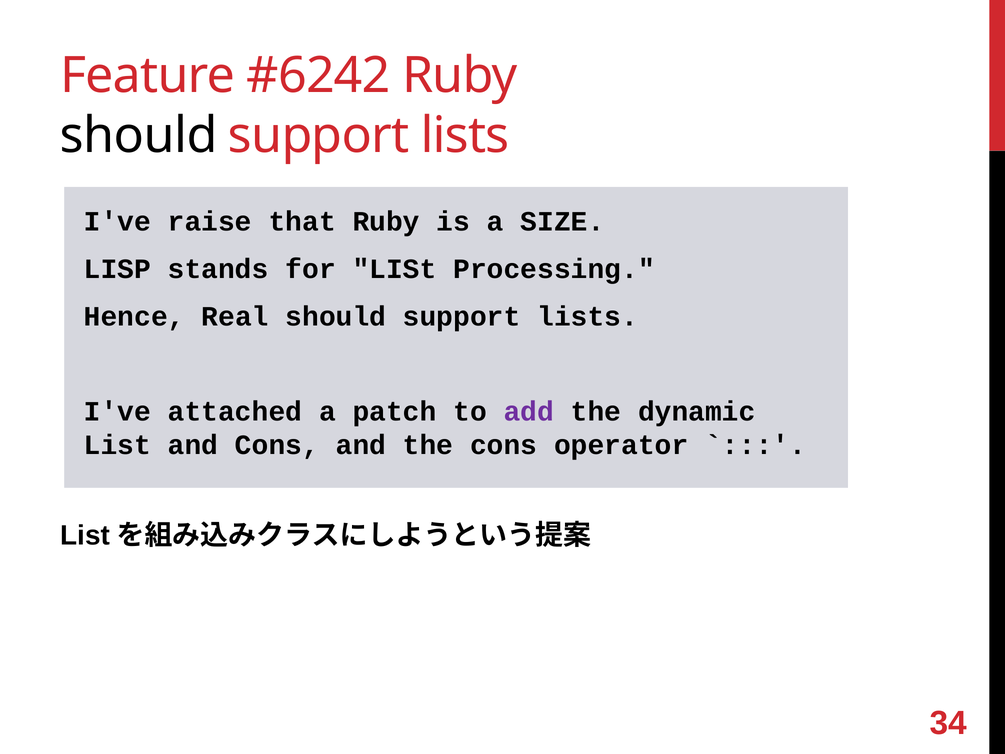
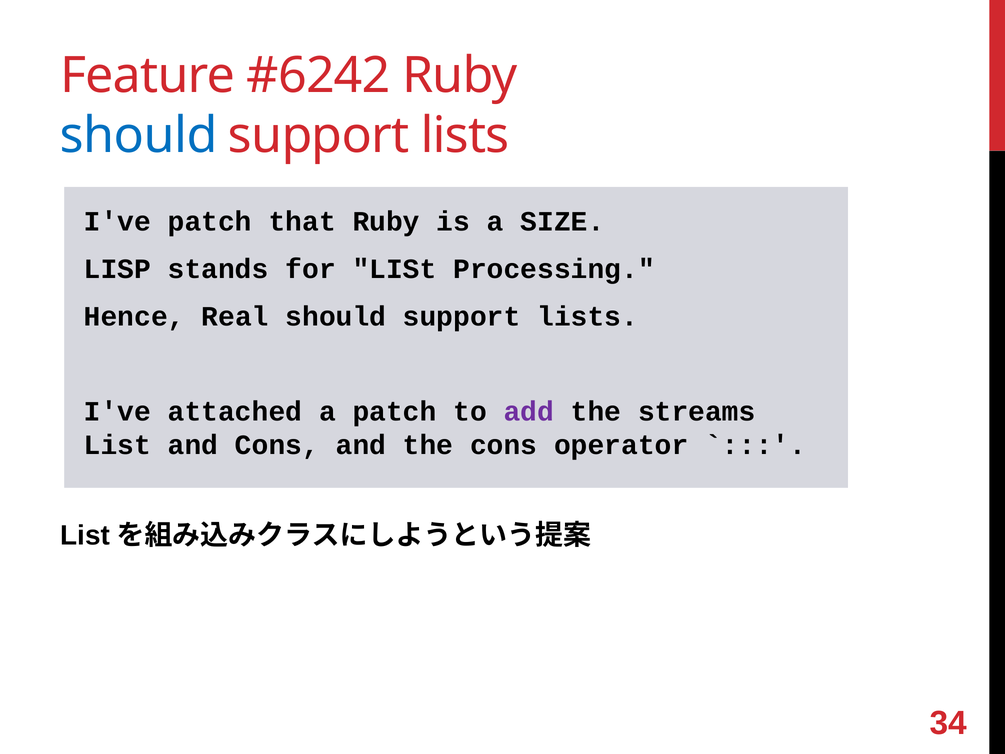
should colour: black -> blue (139, 136)
I've raise: raise -> patch (210, 221)
dynamic: dynamic -> streams (697, 412)
